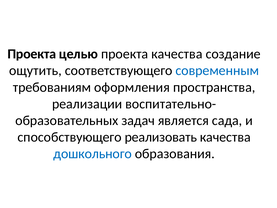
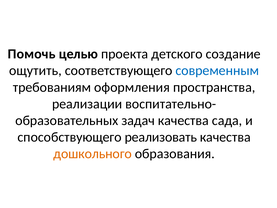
Проекта: Проекта -> Помочь (32, 54)
проекта качества: качества -> детского (177, 54)
задач является: является -> качества (183, 120)
дошкольного colour: blue -> orange (93, 154)
